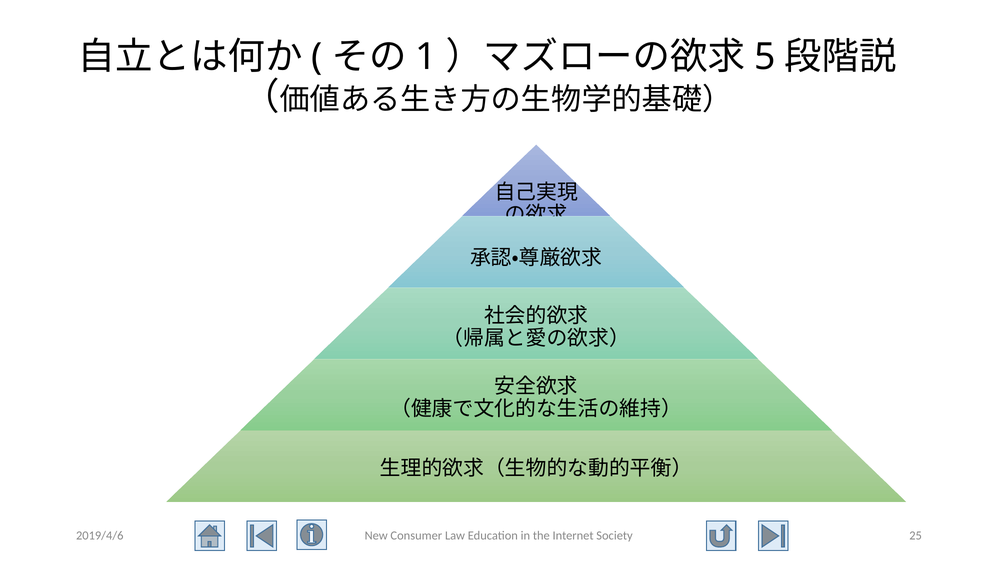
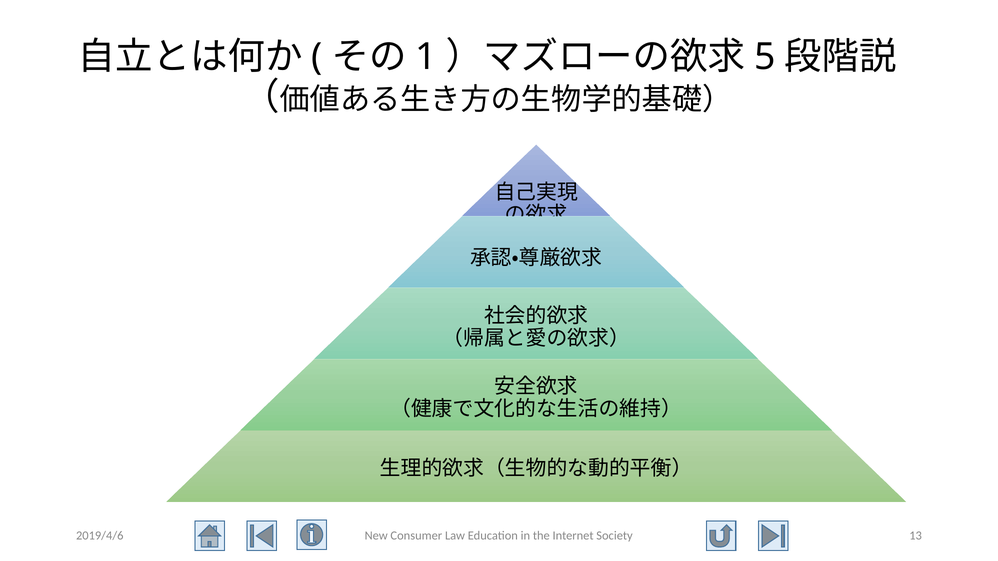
25: 25 -> 13 (916, 536)
